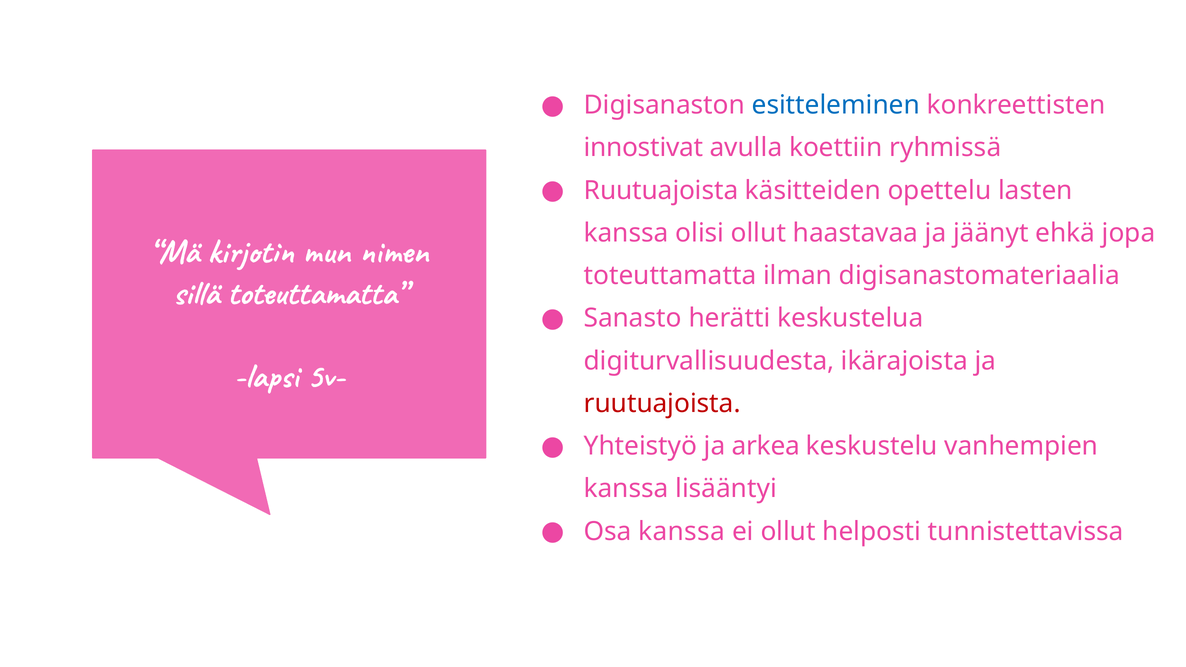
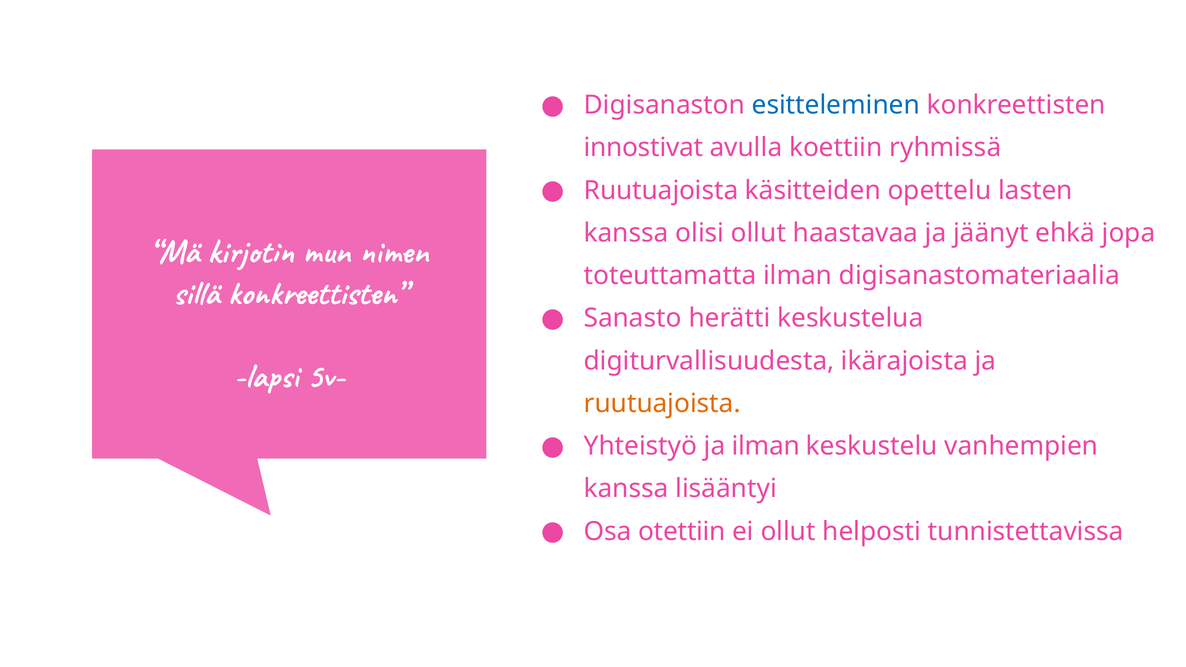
sillä toteuttamatta: toteuttamatta -> konkreettisten (316, 293)
ruutuajoista colour: red -> orange (662, 404)
ja arkea: arkea -> ilman (766, 446)
Osa kanssa: kanssa -> otettiin (682, 532)
